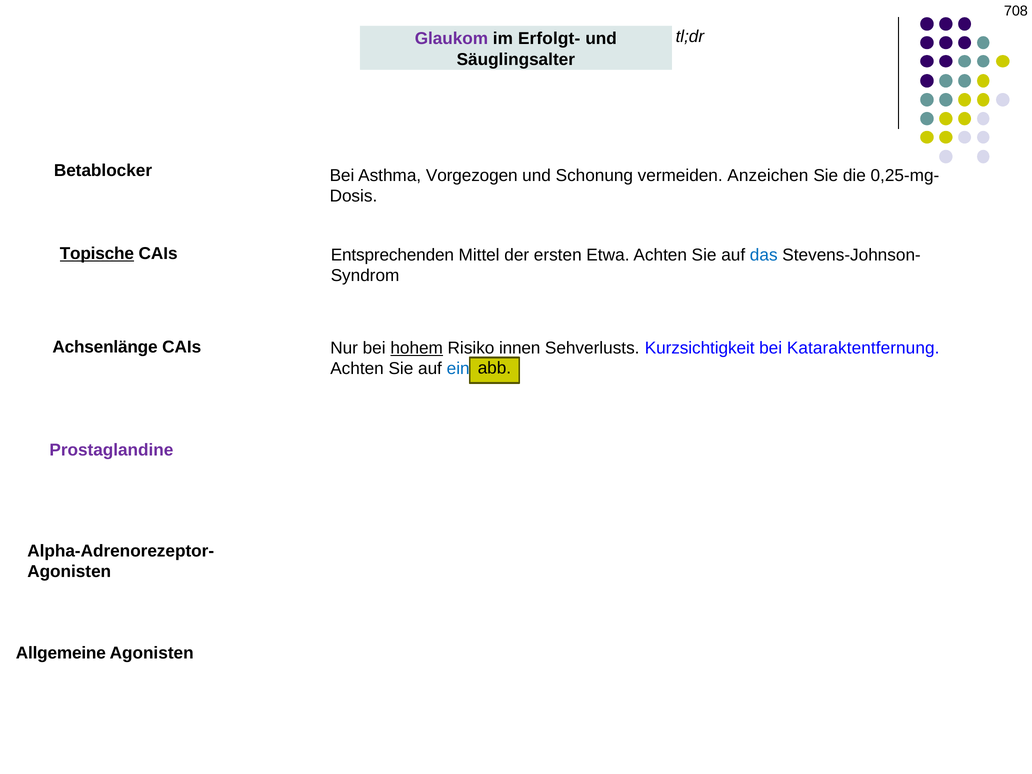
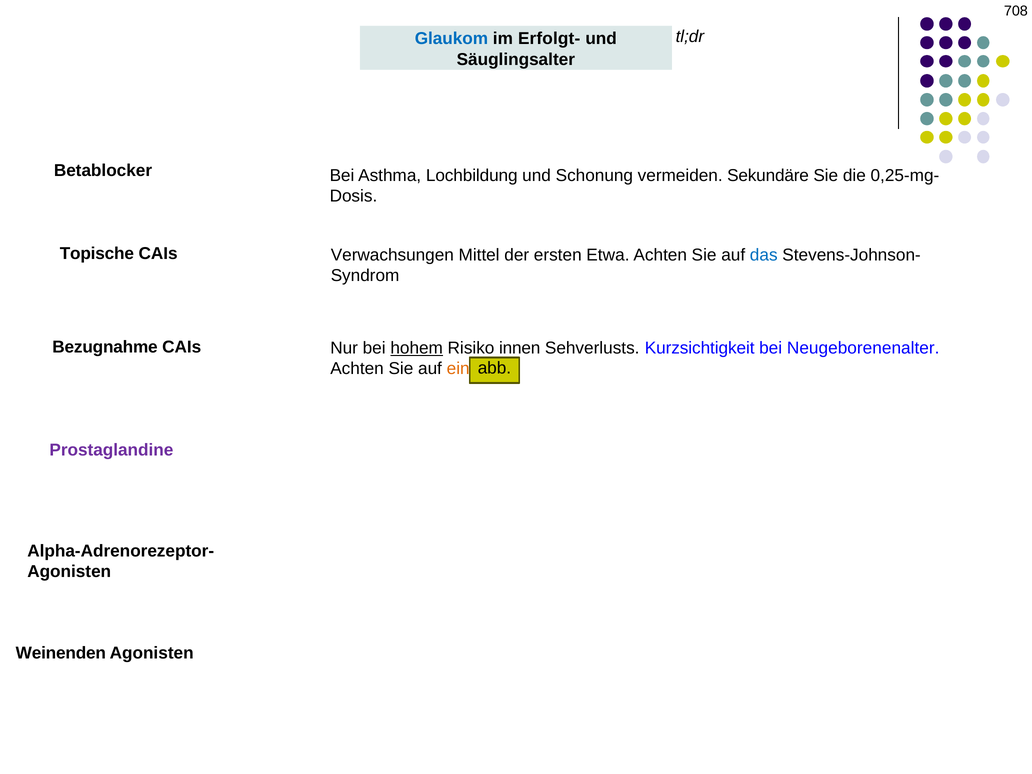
Glaukom colour: purple -> blue (451, 39)
Vorgezogen: Vorgezogen -> Lochbildung (472, 175)
Anzeichen: Anzeichen -> Sekundäre (768, 175)
Topische underline: present -> none (97, 254)
Entsprechenden: Entsprechenden -> Verwachsungen (392, 255)
Achsenlänge: Achsenlänge -> Bezugnahme (105, 347)
Kataraktentfernung: Kataraktentfernung -> Neugeborenenalter (863, 348)
ein colour: blue -> orange (458, 369)
Allgemeine: Allgemeine -> Weinenden (61, 653)
